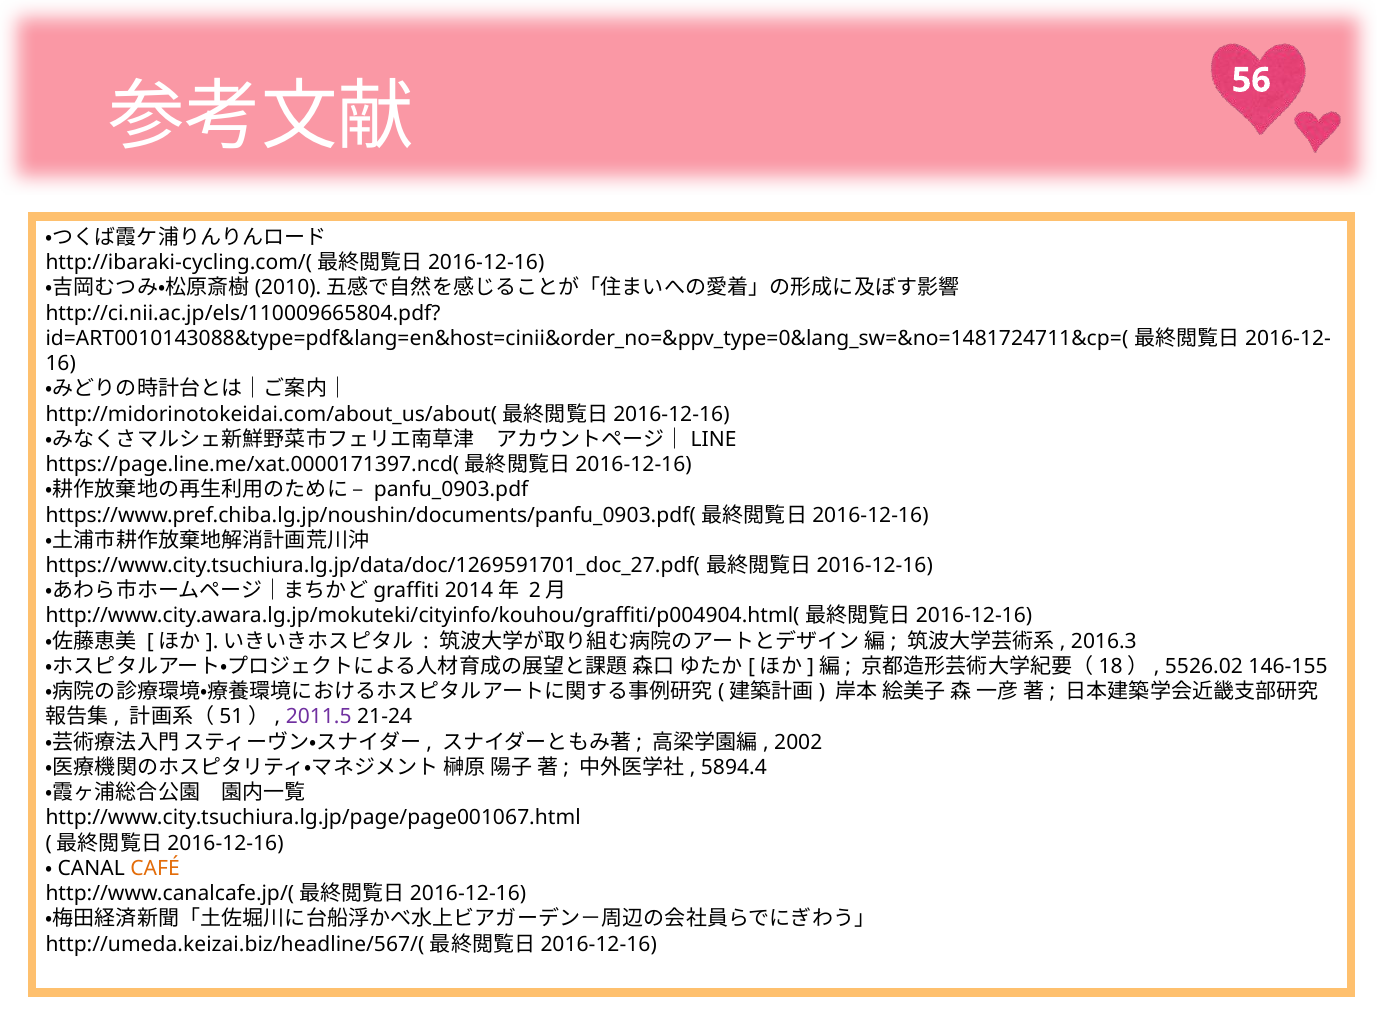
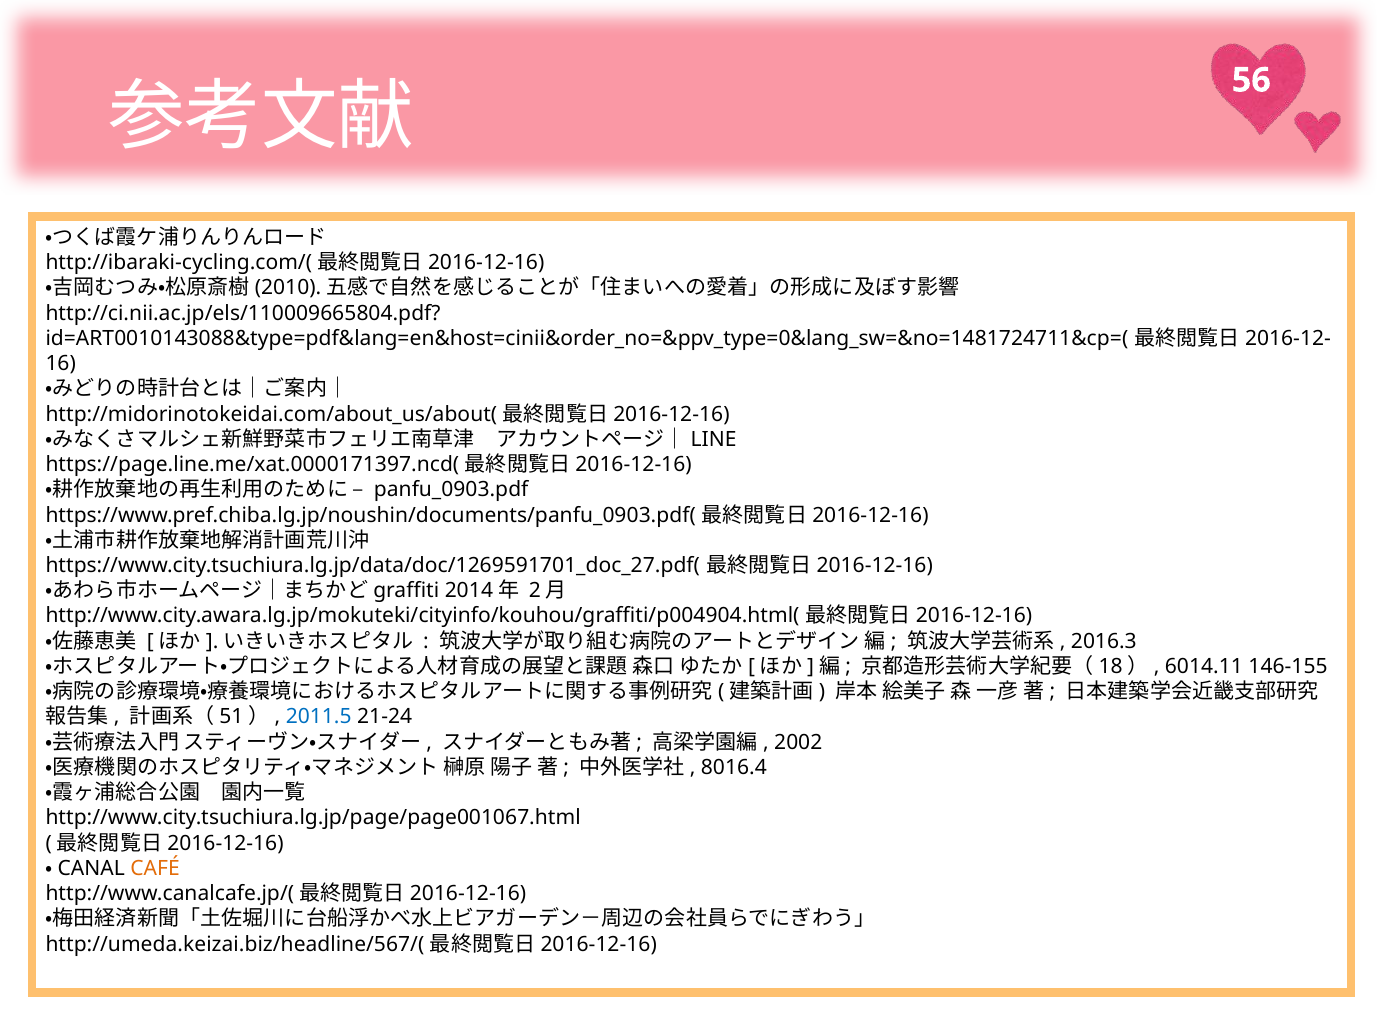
5526.02: 5526.02 -> 6014.11 (1204, 667)
2011.5 colour: purple -> blue (319, 718)
5894.4: 5894.4 -> 8016.4 (734, 768)
